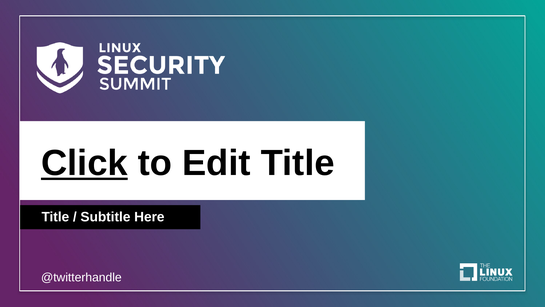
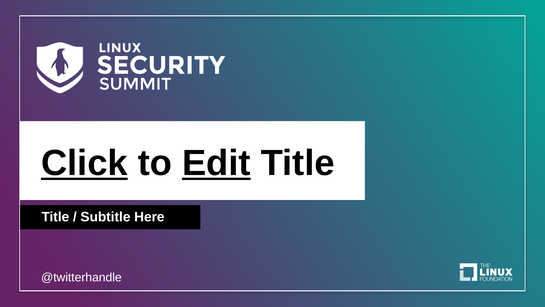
Edit underline: none -> present (216, 163)
